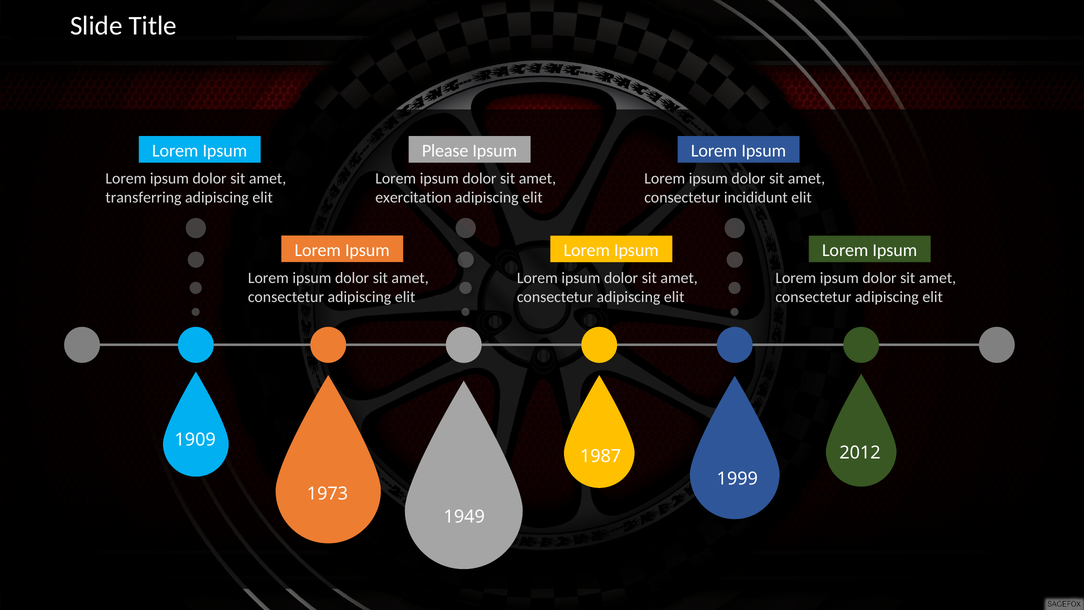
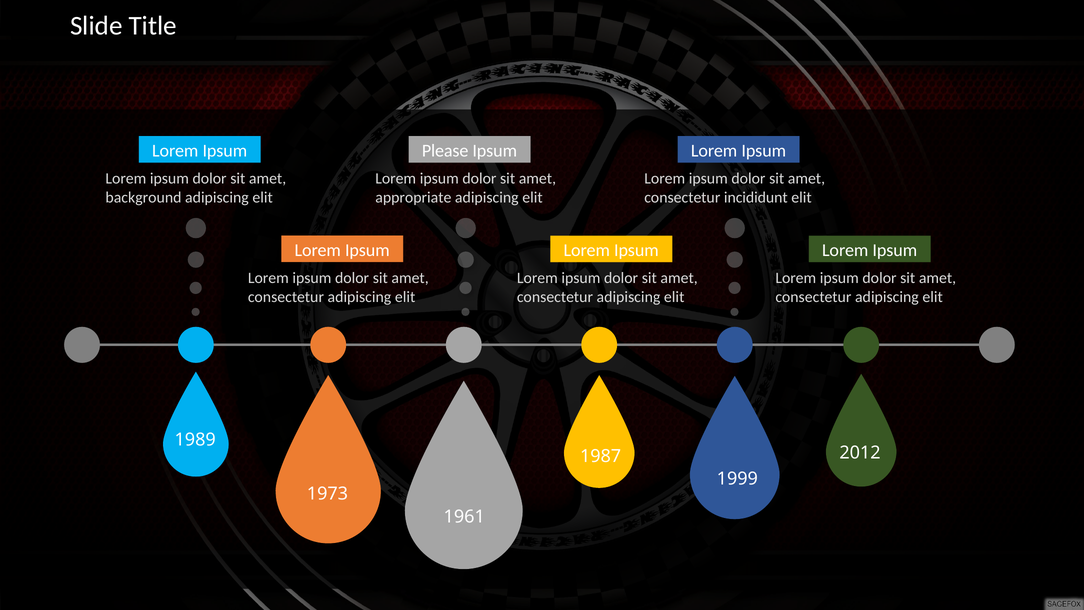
transferring: transferring -> background (143, 198)
exercitation: exercitation -> appropriate (413, 198)
1909: 1909 -> 1989 (195, 440)
1949: 1949 -> 1961 (464, 516)
